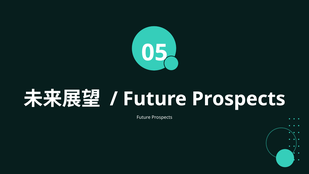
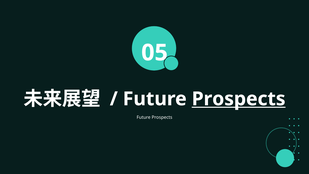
Prospects underline: none -> present (239, 99)
